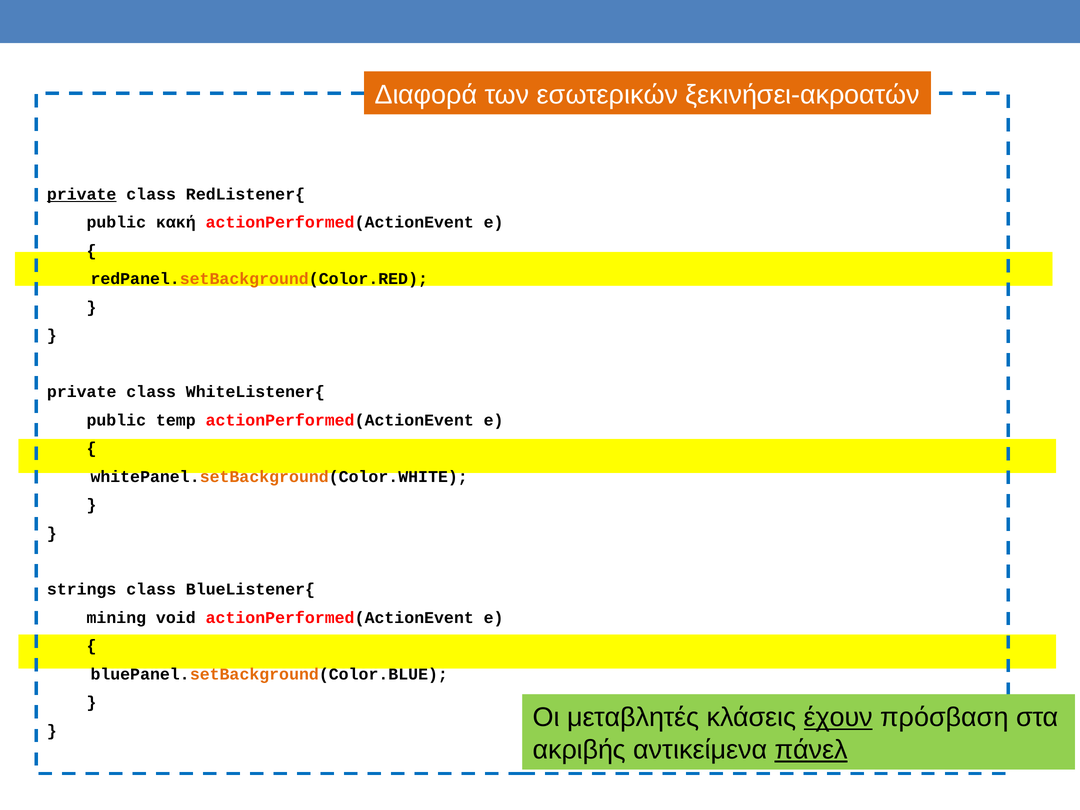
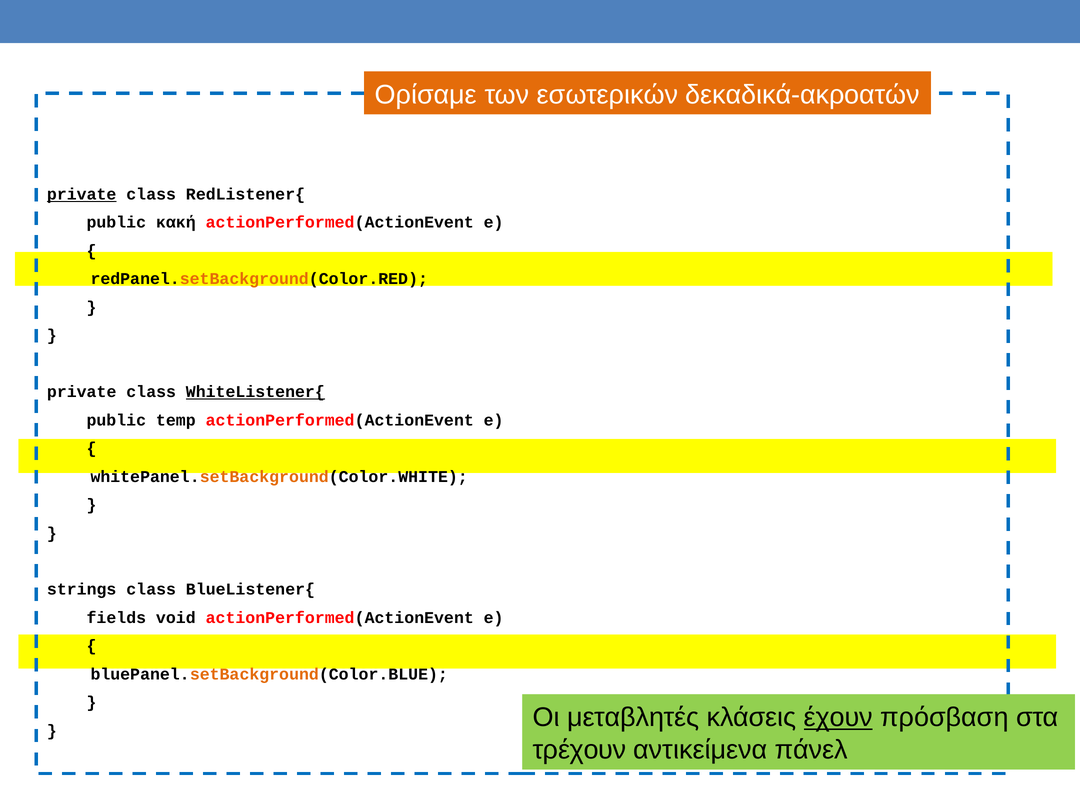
Διαφορά: Διαφορά -> Ορίσαμε (426, 95)
ξεκινήσει-ακροατών: ξεκινήσει-ακροατών -> δεκαδικά-ακροατών (803, 95)
WhiteListener{ underline: none -> present (255, 392)
mining: mining -> fields (116, 618)
ακριβής: ακριβής -> τρέχουν (579, 750)
πάνελ underline: present -> none (811, 750)
